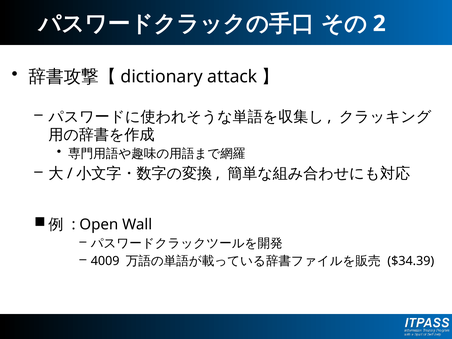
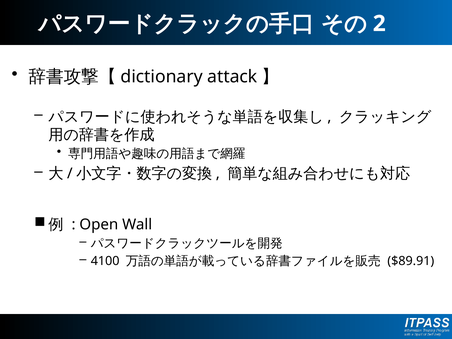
4009: 4009 -> 4100 (105, 261)
$34.39: $34.39 -> $89.91 (411, 261)
